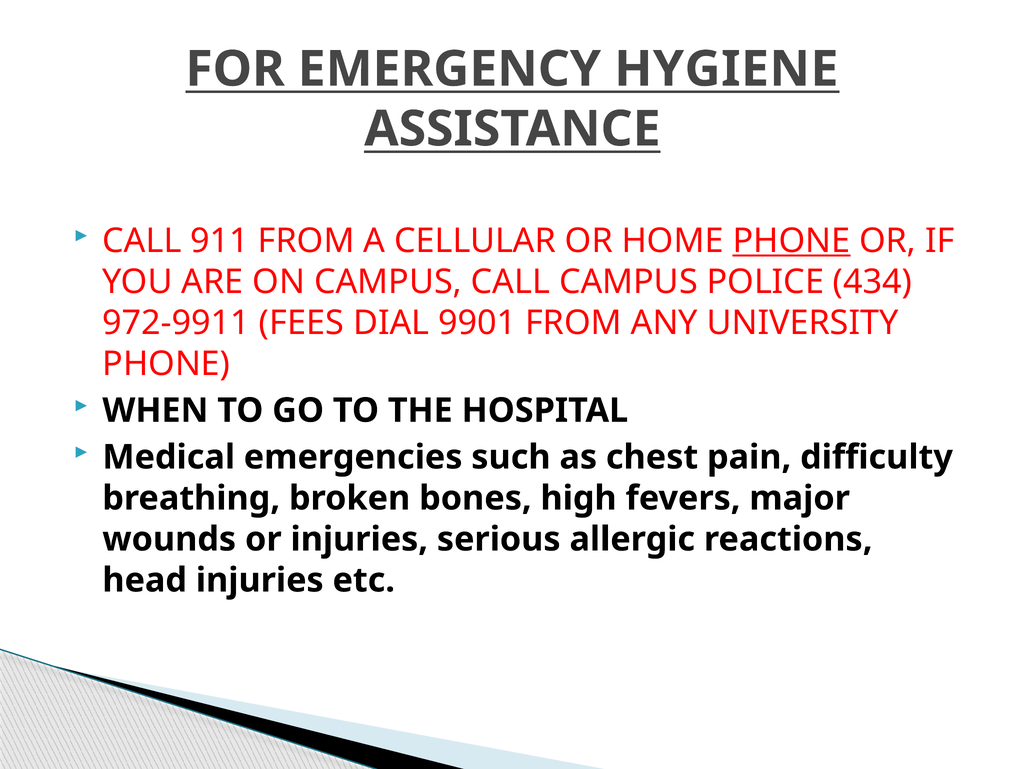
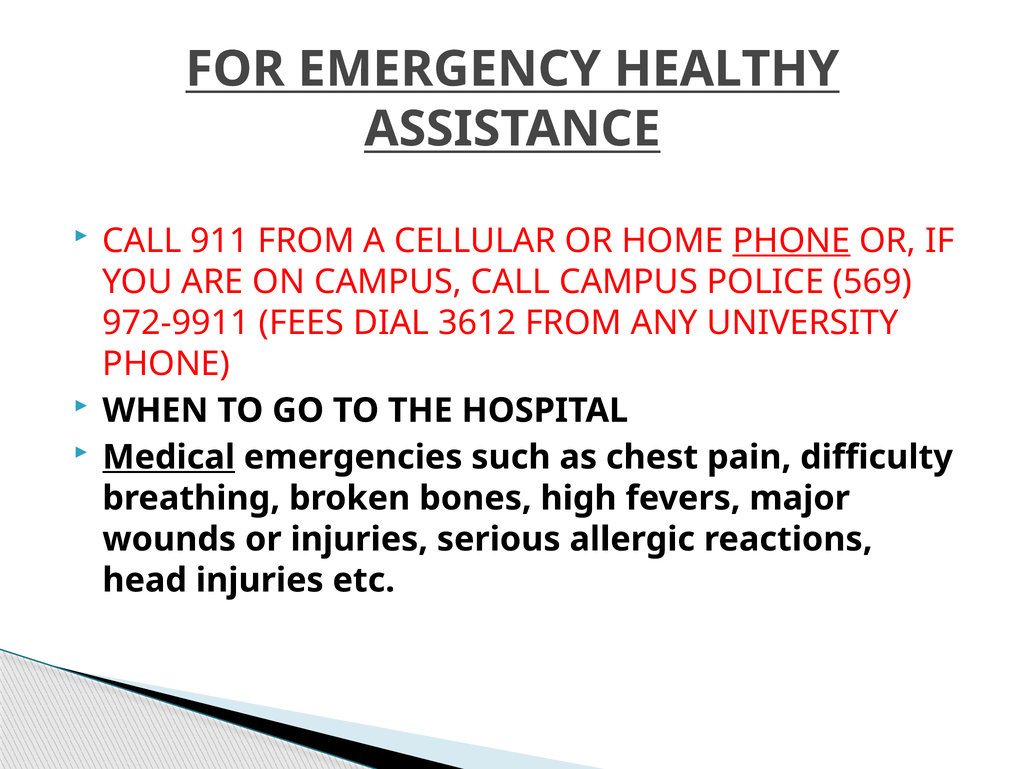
HYGIENE: HYGIENE -> HEALTHY (727, 69)
434: 434 -> 569 (872, 282)
9901: 9901 -> 3612 (477, 323)
Medical underline: none -> present (169, 457)
